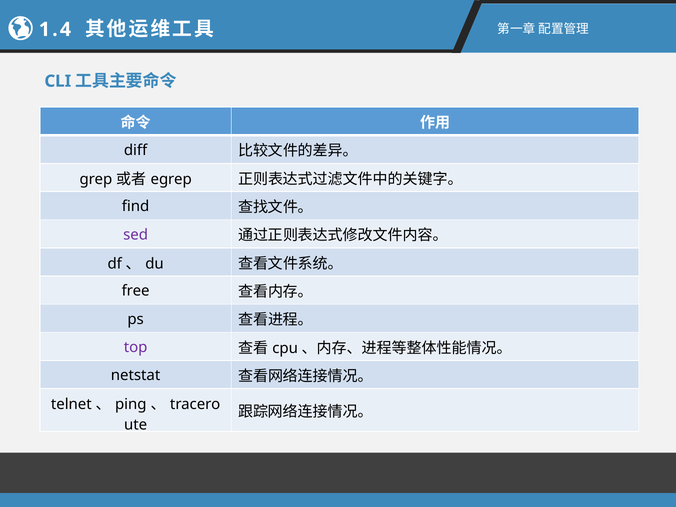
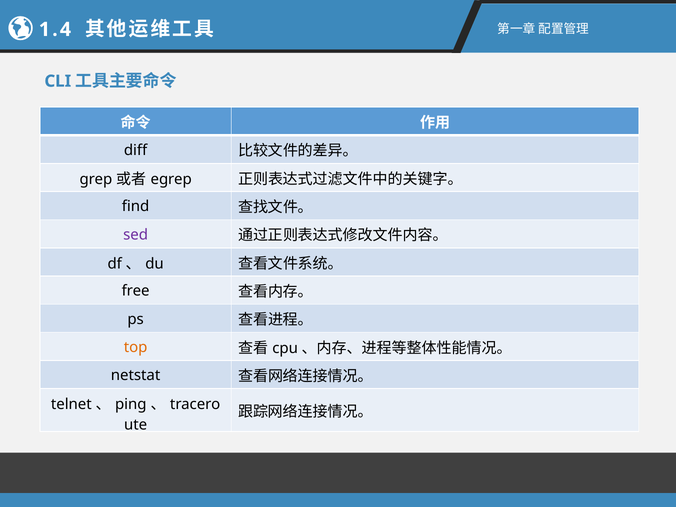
top colour: purple -> orange (136, 347)
